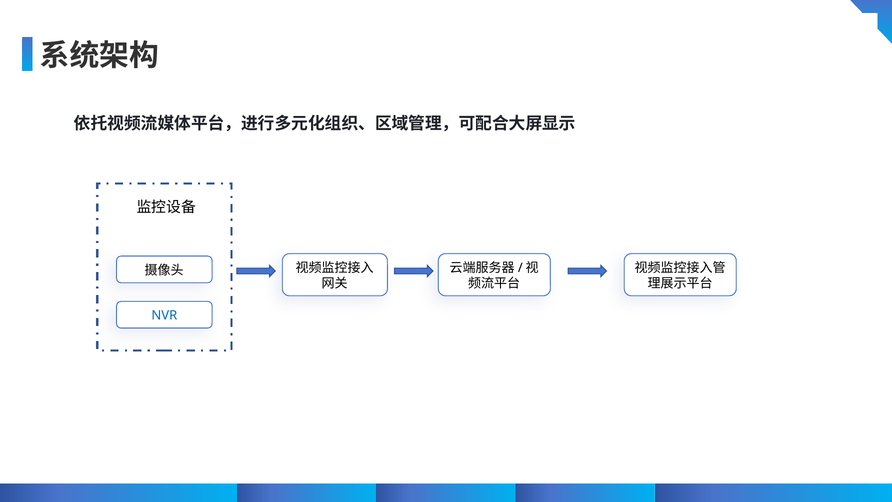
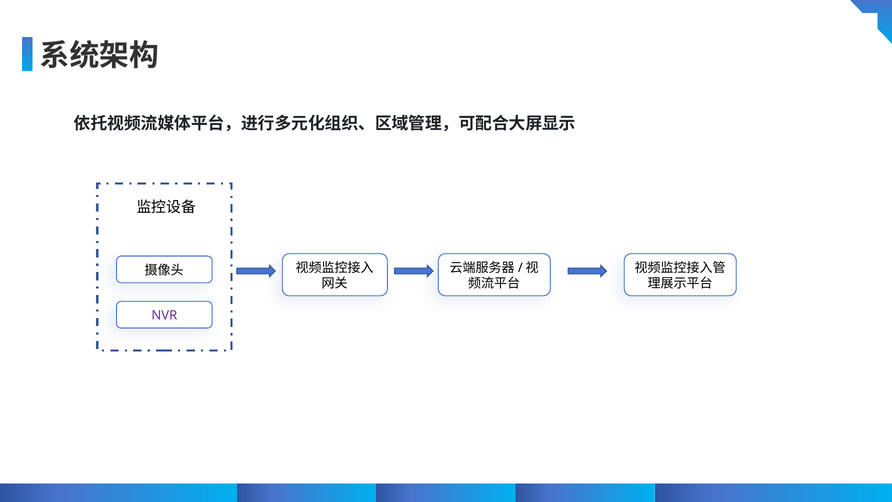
NVR colour: blue -> purple (164, 315)
